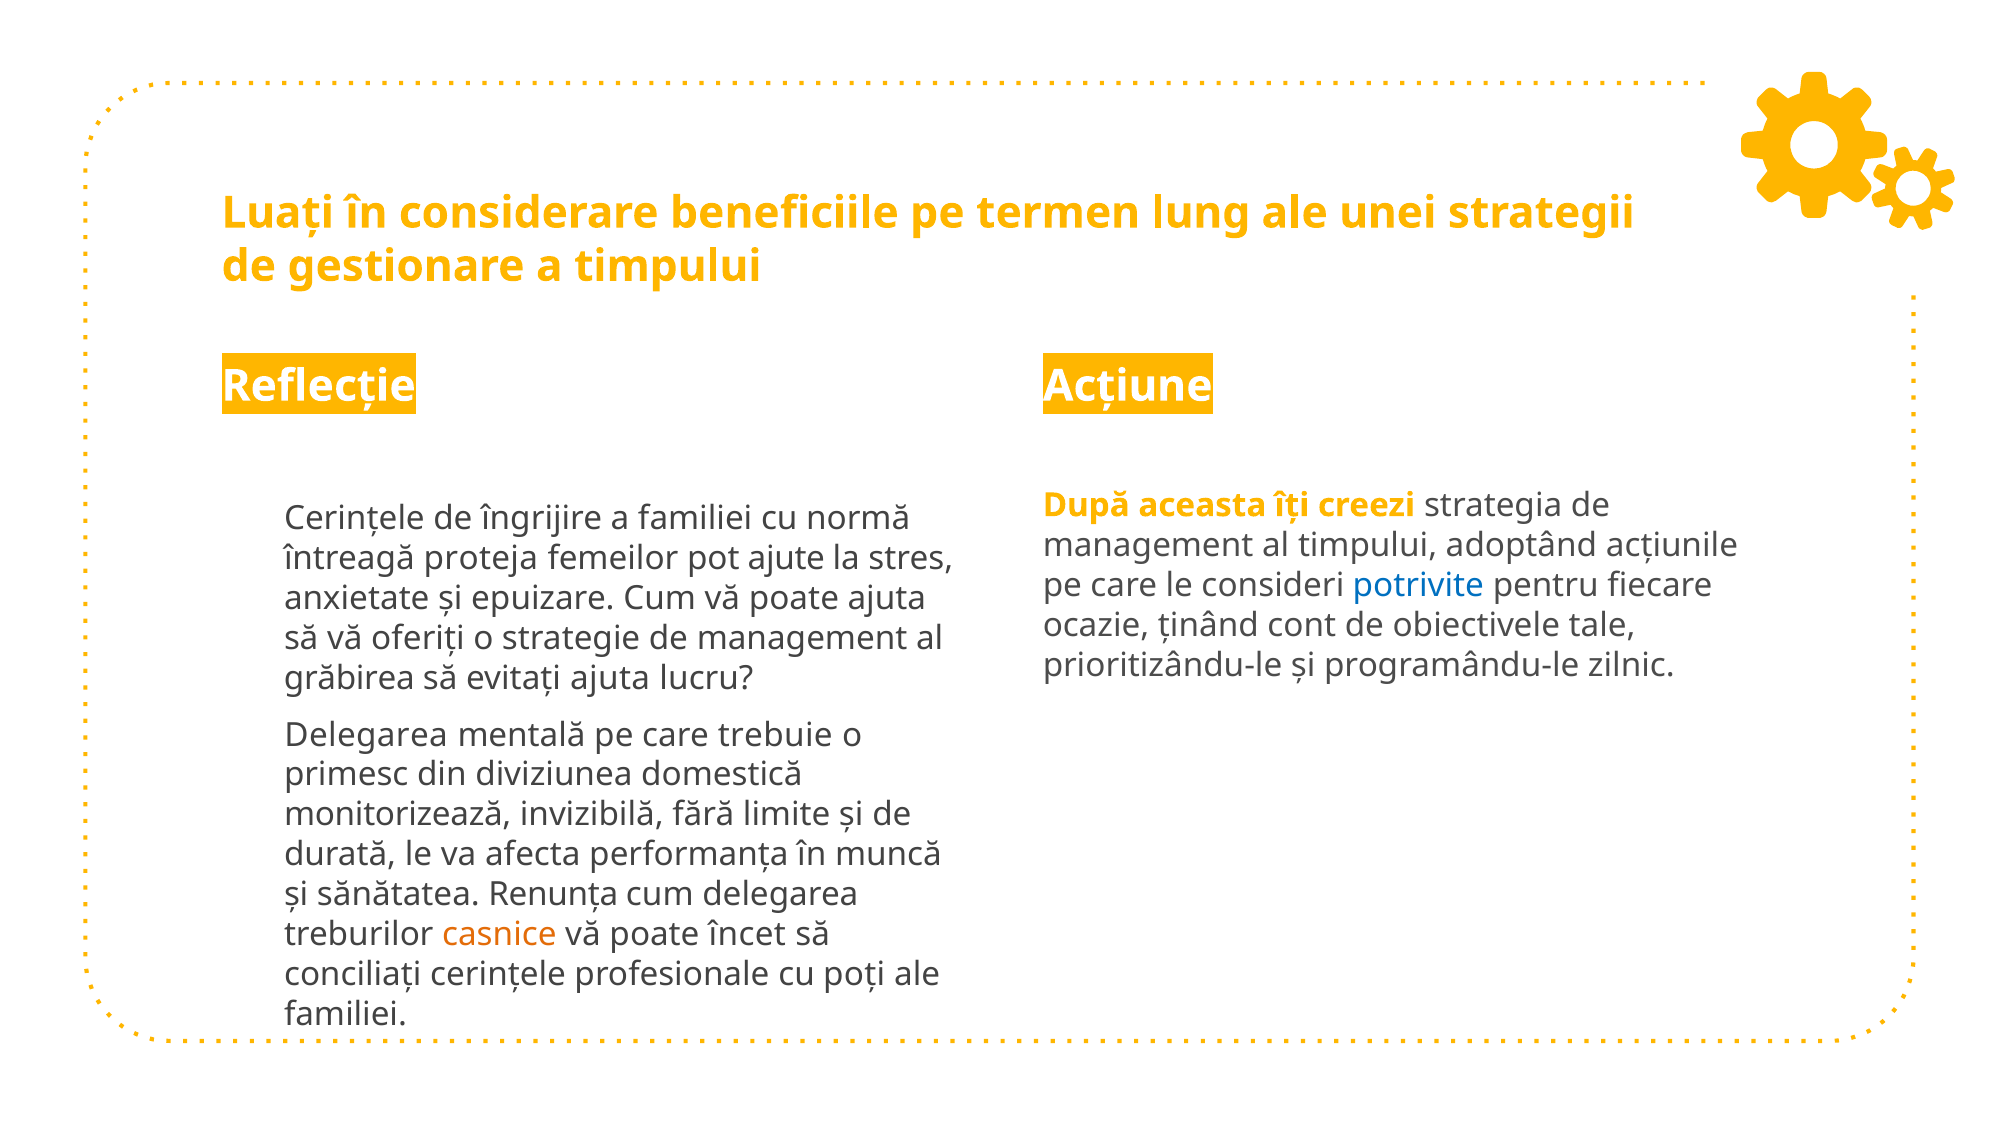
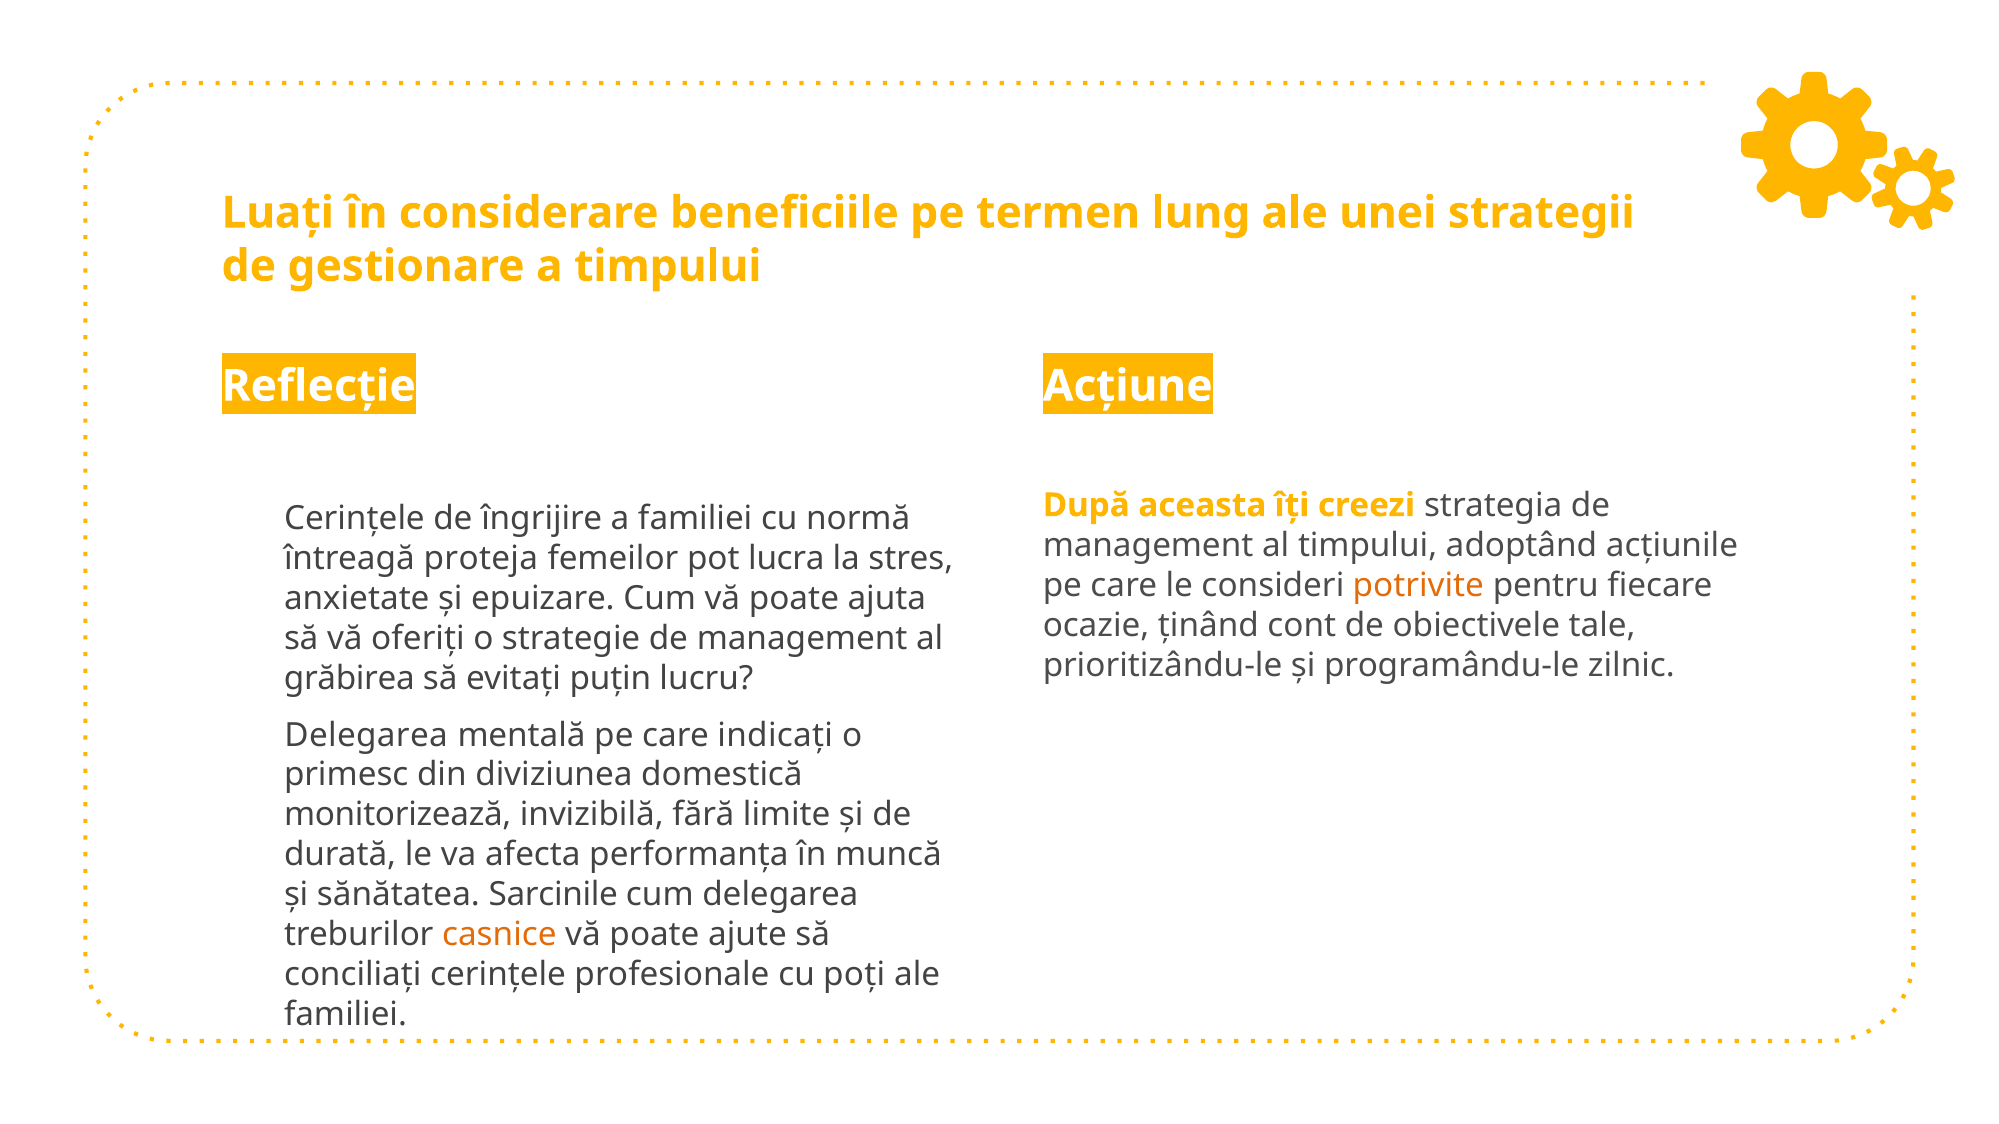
ajute: ajute -> lucra (786, 559)
potrivite colour: blue -> orange (1418, 585)
evitați ajuta: ajuta -> puțin (610, 679)
trebuie: trebuie -> indicați (775, 735)
Renunța: Renunța -> Sarcinile (553, 895)
încet: încet -> ajute (748, 935)
